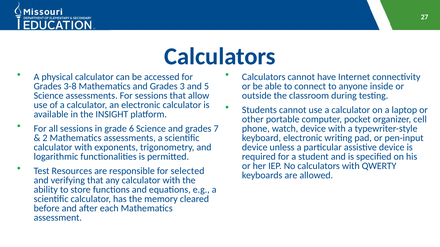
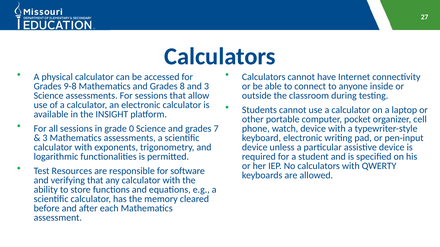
3-8: 3-8 -> 9-8 (70, 87)
3: 3 -> 8 (182, 87)
and 5: 5 -> 3 (206, 87)
6: 6 -> 0 (132, 129)
2: 2 -> 3 (45, 138)
selected: selected -> software (188, 171)
